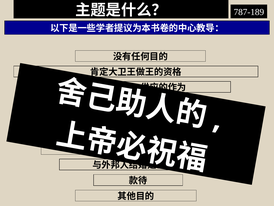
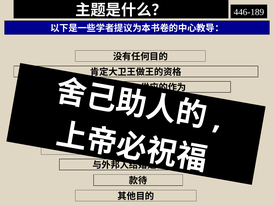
787-189: 787-189 -> 446-189 (249, 12)
